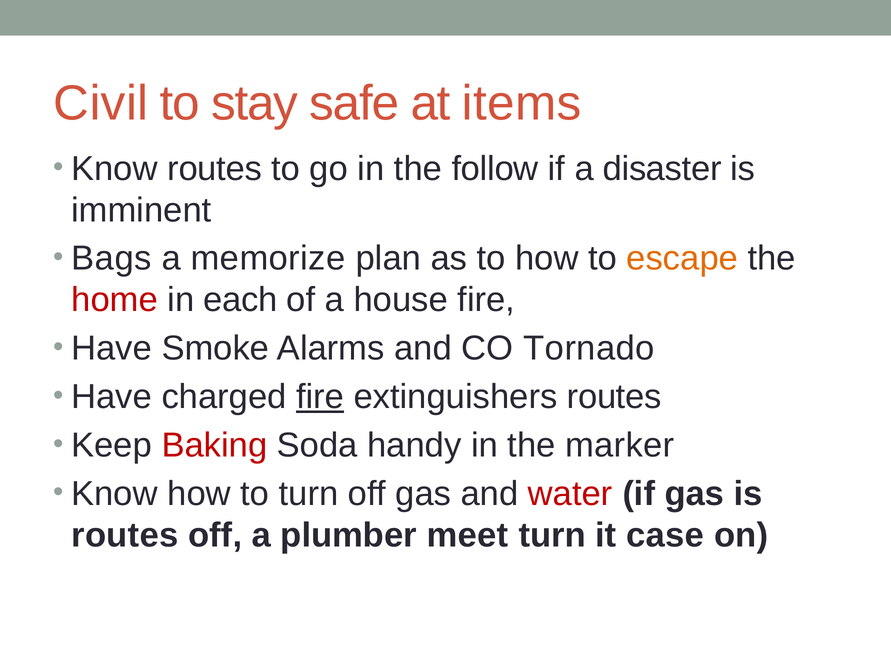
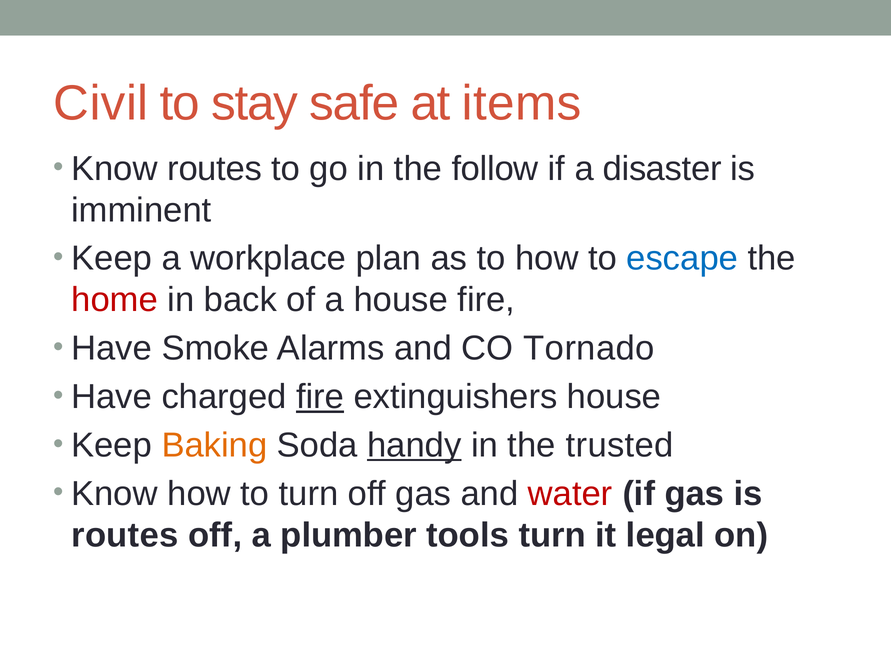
Bags: Bags -> Keep (112, 259)
memorize: memorize -> workplace (268, 259)
escape colour: orange -> blue (682, 259)
each: each -> back (240, 300)
extinguishers routes: routes -> house (614, 397)
Baking colour: red -> orange (214, 445)
handy underline: none -> present (414, 445)
marker: marker -> trusted (620, 445)
meet: meet -> tools (468, 535)
case: case -> legal (665, 535)
